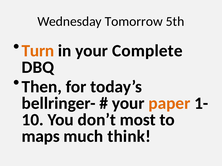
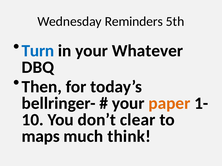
Tomorrow: Tomorrow -> Reminders (134, 21)
Turn colour: orange -> blue (38, 51)
Complete: Complete -> Whatever (147, 51)
most: most -> clear (138, 120)
